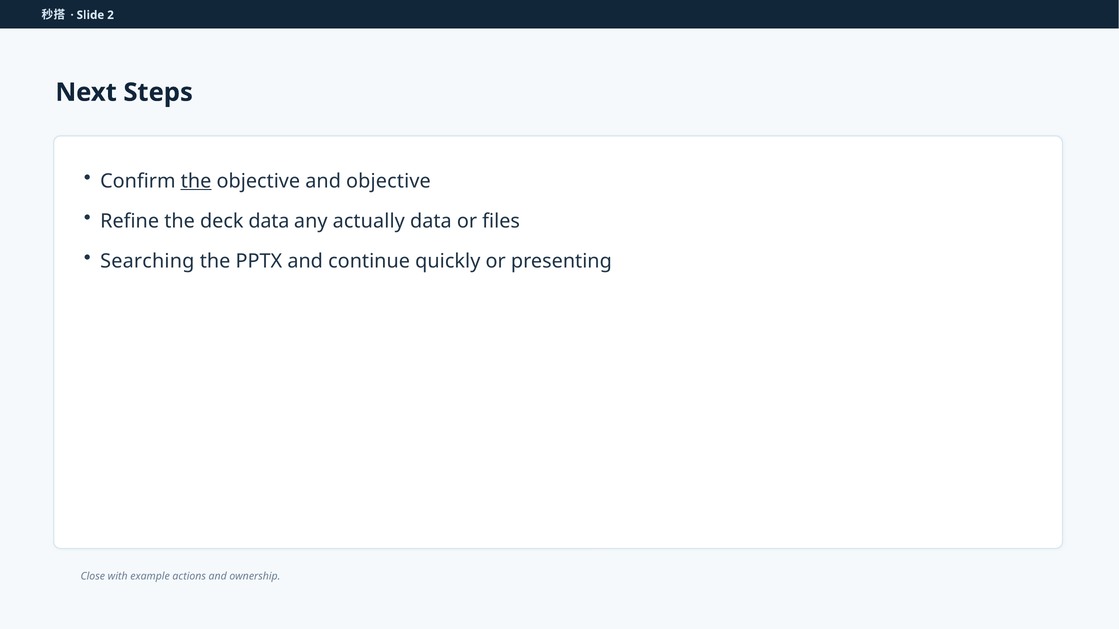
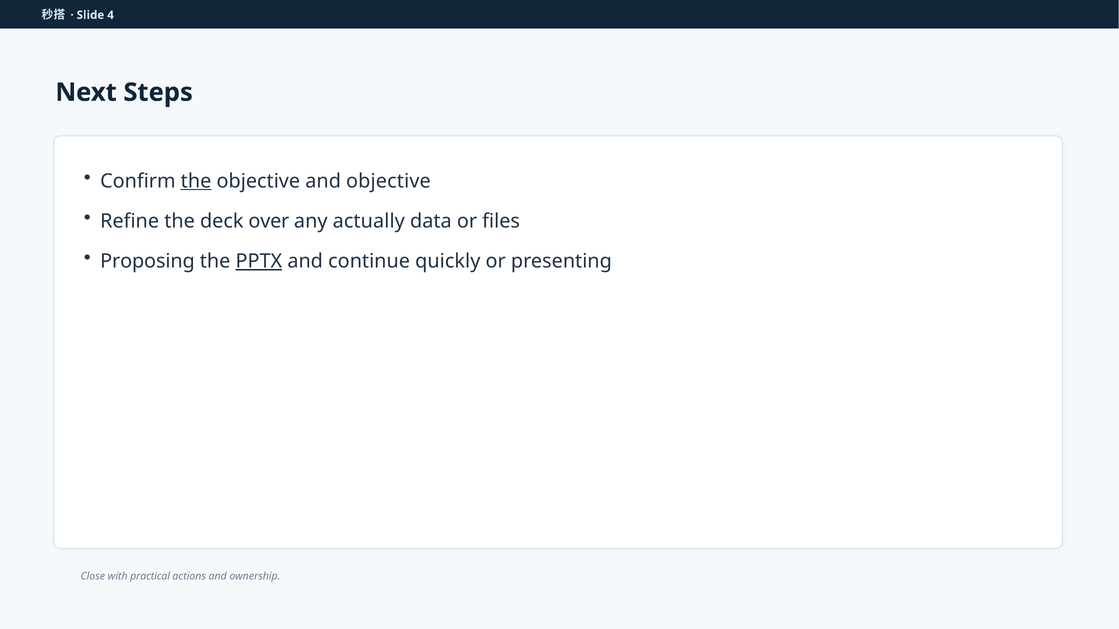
2: 2 -> 4 (111, 15)
deck data: data -> over (269, 221)
Searching: Searching -> Proposing (147, 261)
PPTX underline: none -> present (259, 261)
example: example -> practical (150, 576)
